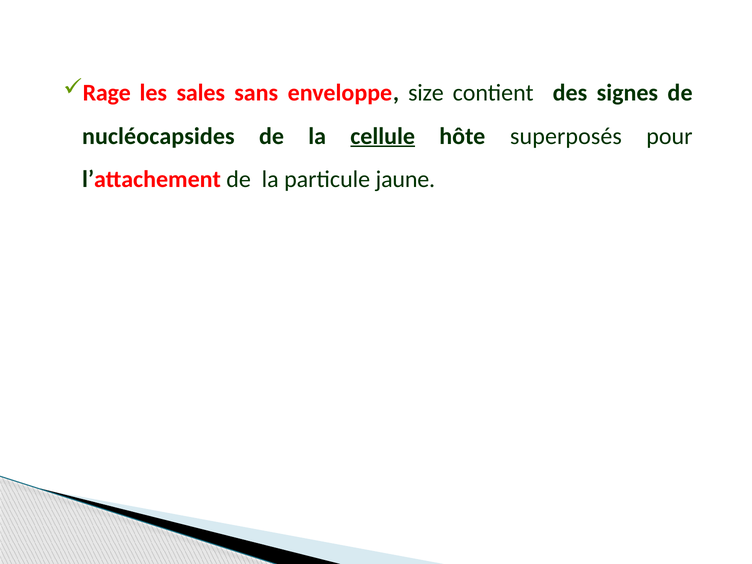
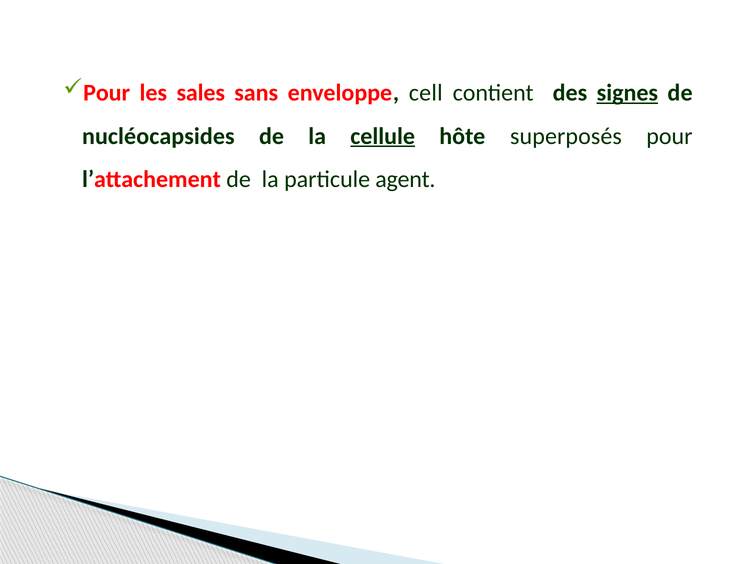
Rage: Rage -> Pour (107, 93)
size: size -> cell (426, 93)
signes underline: none -> present (627, 93)
jaune: jaune -> agent (405, 179)
